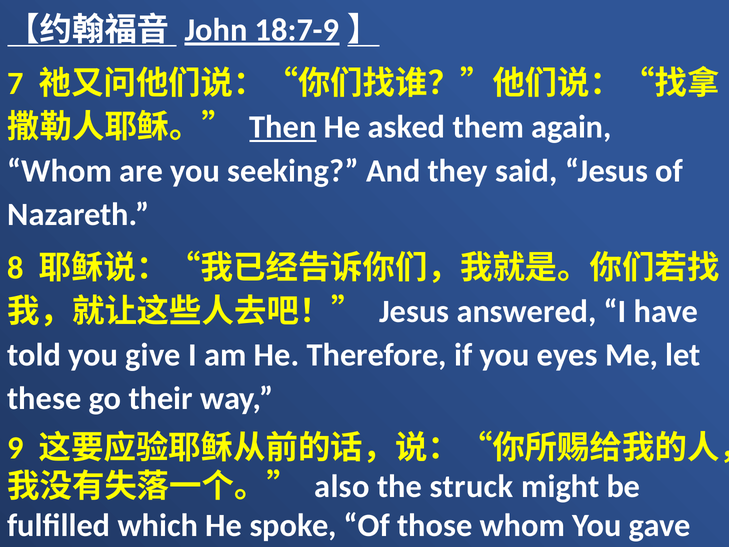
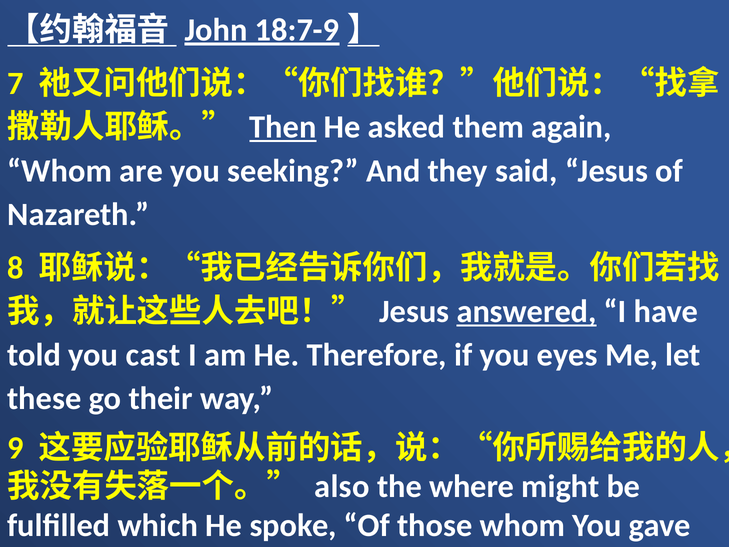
answered underline: none -> present (527, 312)
give: give -> cast (153, 355)
struck: struck -> where (472, 486)
